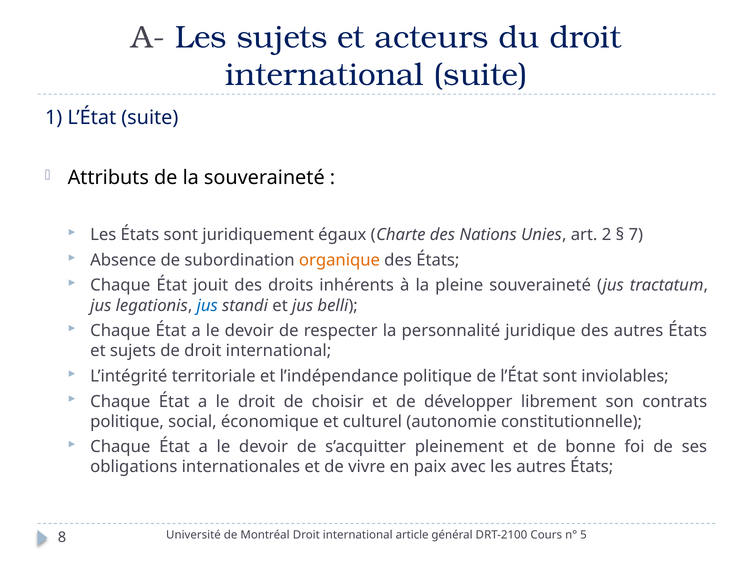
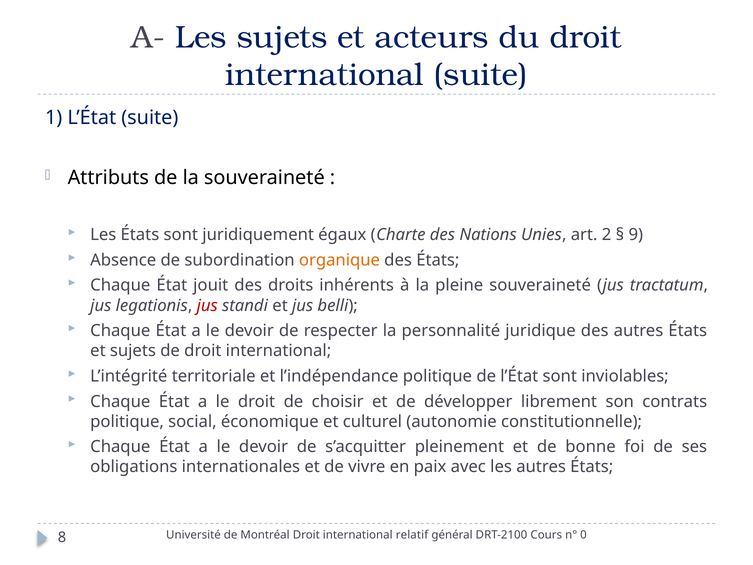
7: 7 -> 9 (636, 235)
jus colour: blue -> red (207, 305)
article: article -> relatif (412, 535)
5: 5 -> 0 (583, 535)
